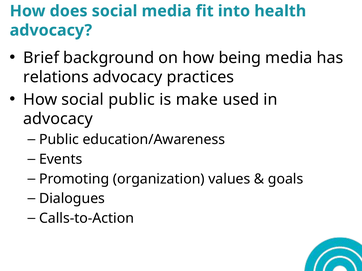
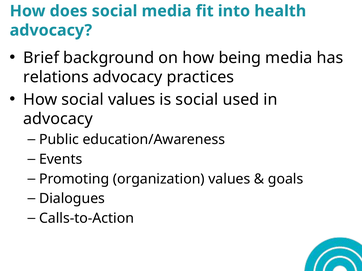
social public: public -> values (132, 100)
is make: make -> social (197, 100)
